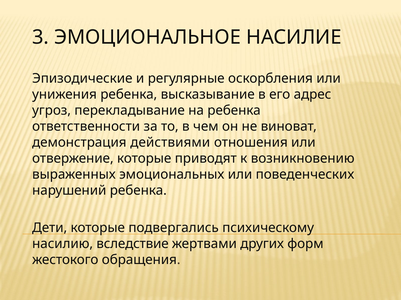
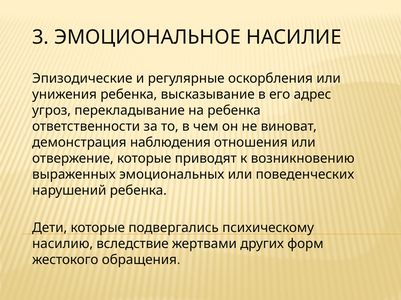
действиями: действиями -> наблюдения (170, 143)
